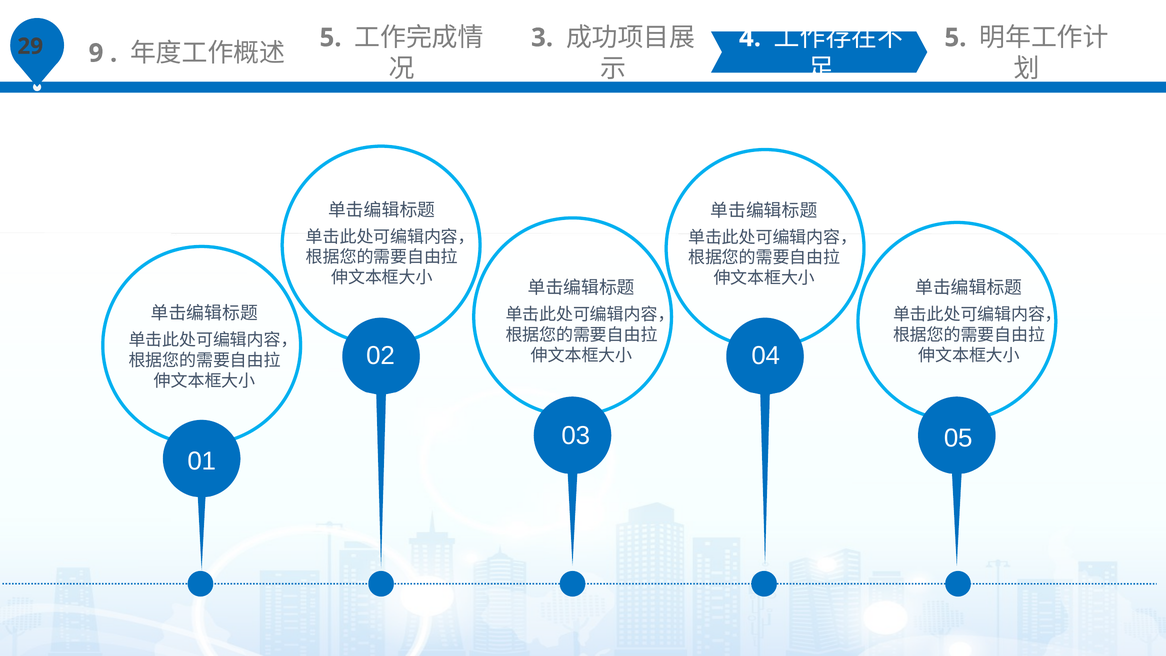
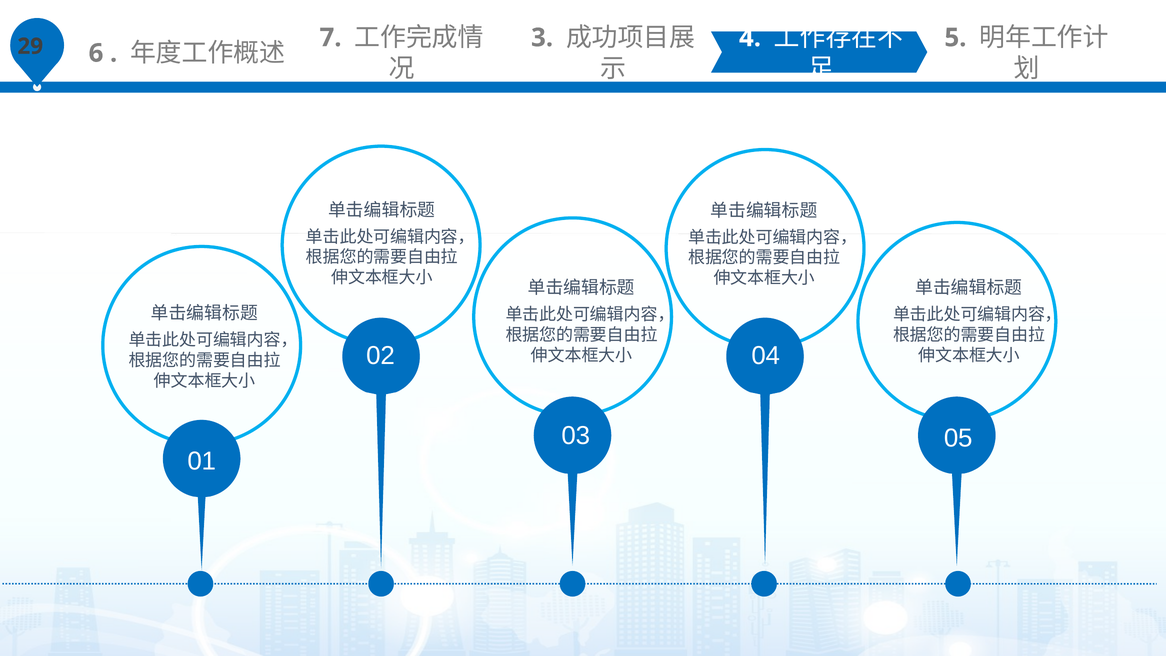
9: 9 -> 6 (96, 53)
5: 5 -> 7 (331, 38)
